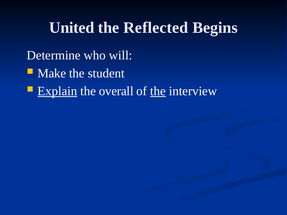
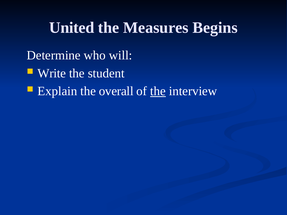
Reflected: Reflected -> Measures (156, 28)
Make: Make -> Write (52, 73)
Explain underline: present -> none (57, 91)
